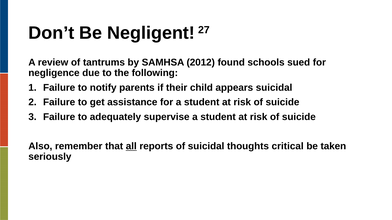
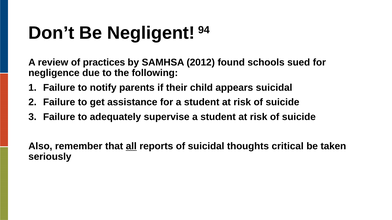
27: 27 -> 94 (204, 30)
tantrums: tantrums -> practices (104, 63)
